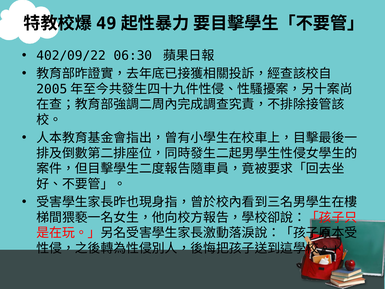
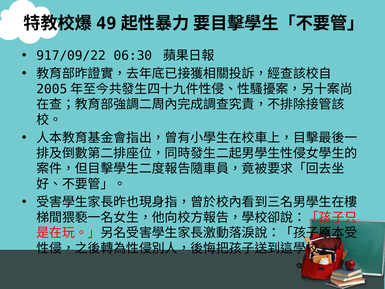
402/09/22: 402/09/22 -> 917/09/22 (71, 56)
